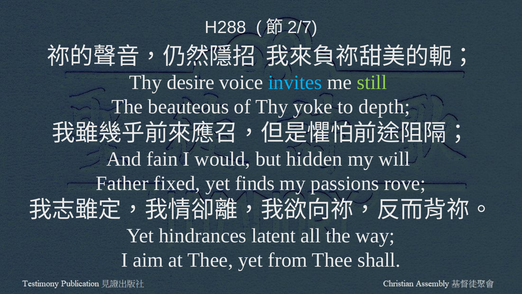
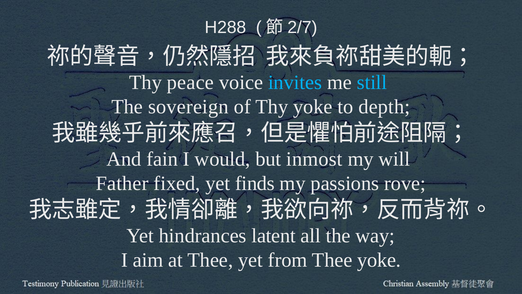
desire: desire -> peace (190, 82)
still colour: light green -> light blue (372, 82)
beauteous: beauteous -> sovereign (188, 107)
hidden: hidden -> inmost (314, 159)
Thee shall: shall -> yoke (379, 260)
